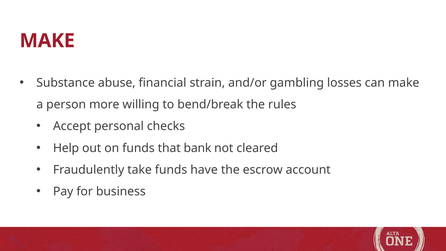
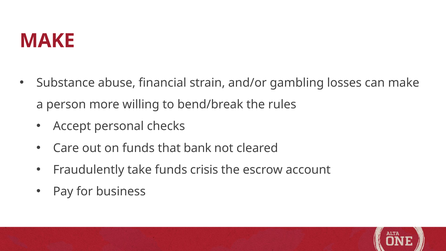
Help: Help -> Care (66, 148)
have: have -> crisis (204, 170)
